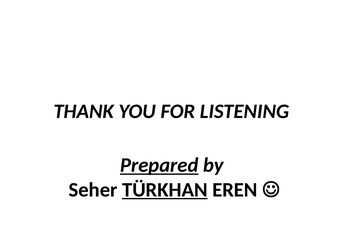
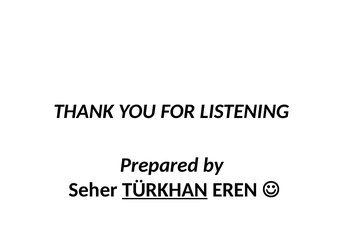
Prepared underline: present -> none (159, 166)
